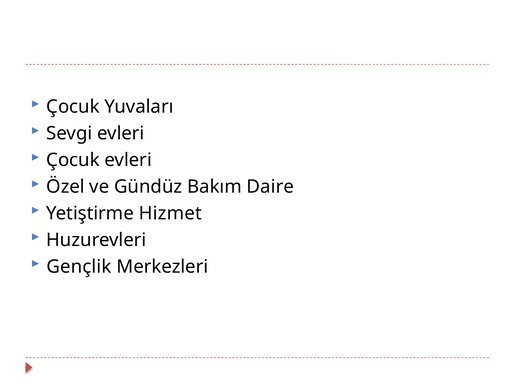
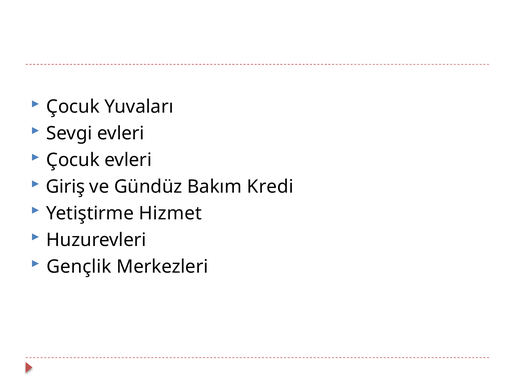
Özel: Özel -> Giriş (65, 187)
Daire: Daire -> Kredi (270, 187)
